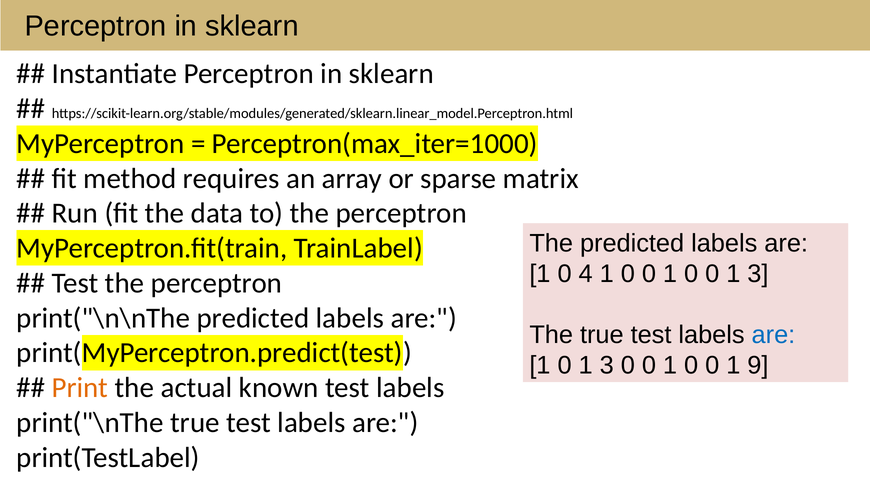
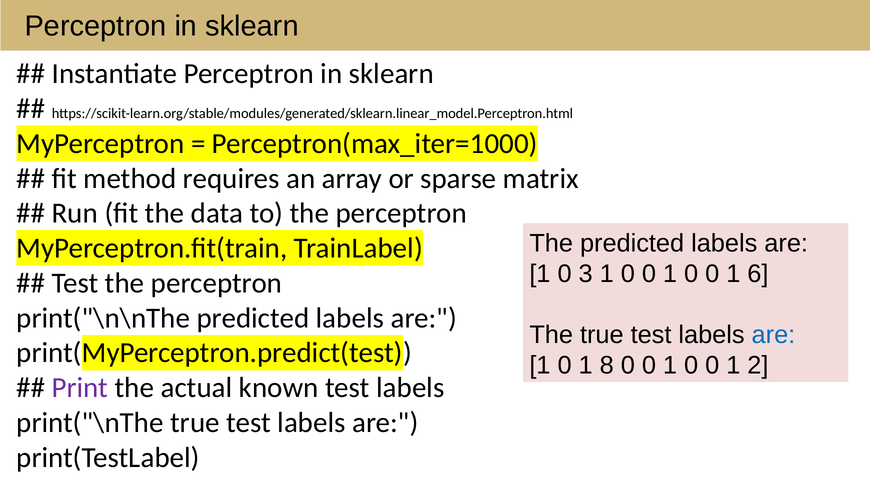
4: 4 -> 3 (586, 274)
0 0 1 3: 3 -> 6 (758, 274)
1 0 1 3: 3 -> 8 (607, 365)
9: 9 -> 2 (758, 365)
Print colour: orange -> purple (80, 387)
